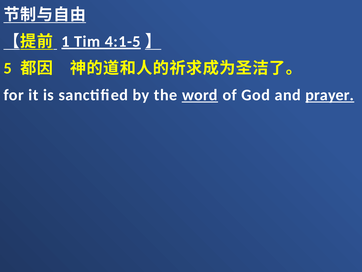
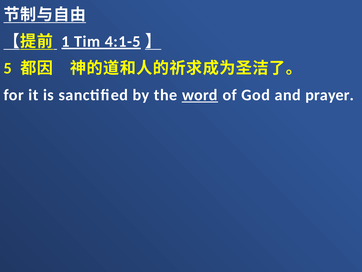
prayer underline: present -> none (330, 95)
